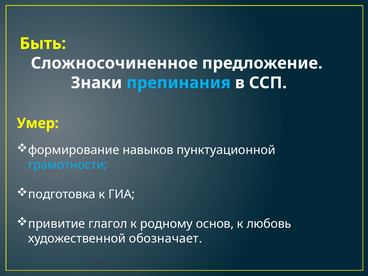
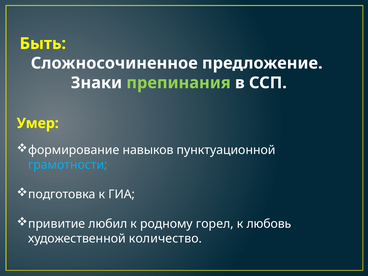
препинания colour: light blue -> light green (179, 83)
глагол: глагол -> любил (108, 224)
основ: основ -> горел (215, 224)
обозначает: обозначает -> количество (165, 238)
